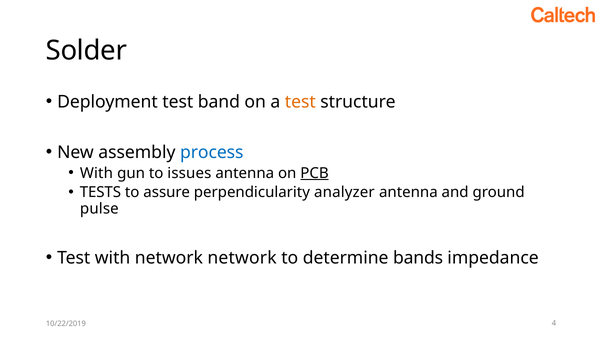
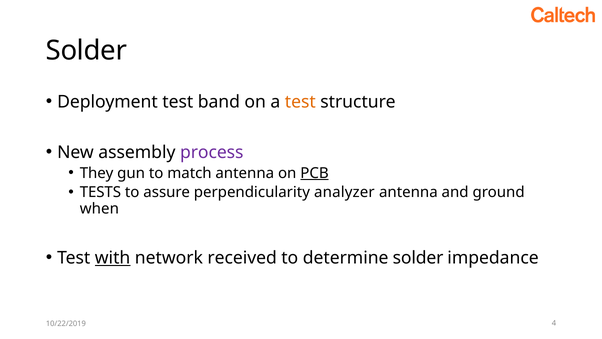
process colour: blue -> purple (212, 152)
With: With -> They (97, 173)
issues: issues -> match (189, 173)
pulse: pulse -> when (99, 209)
with underline: none -> present (113, 258)
network network: network -> received (242, 258)
determine bands: bands -> solder (418, 258)
